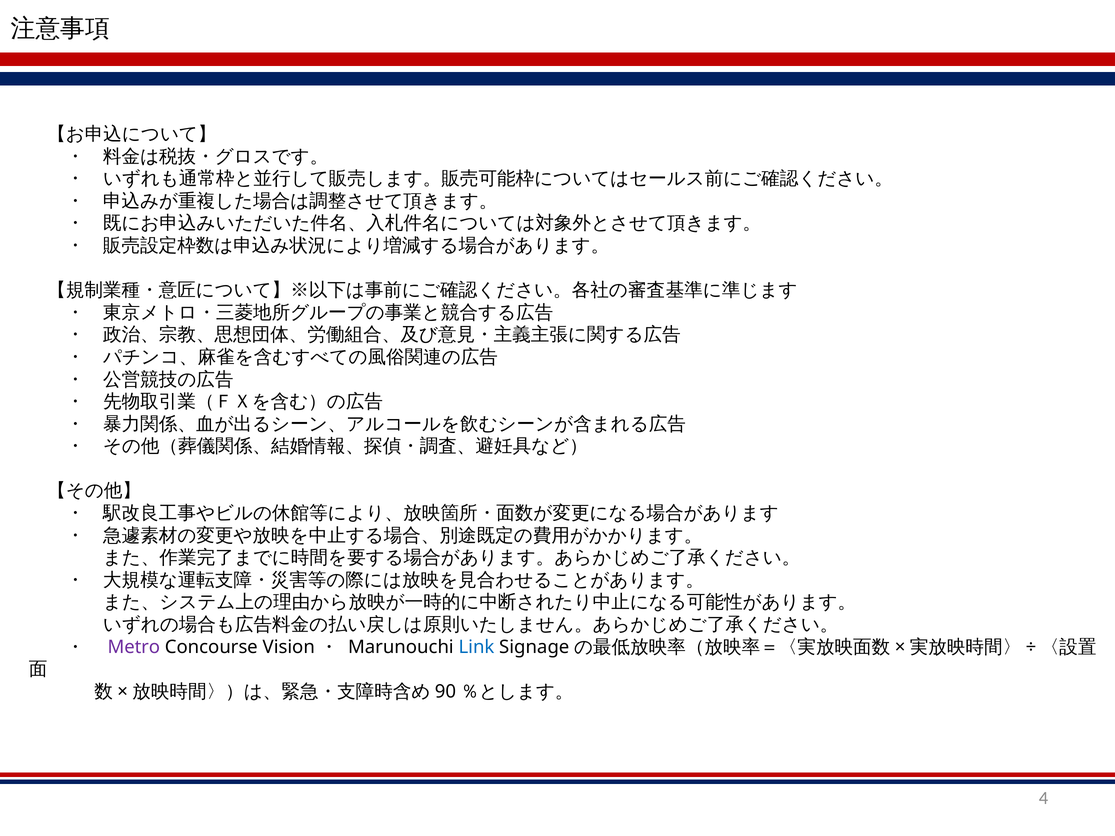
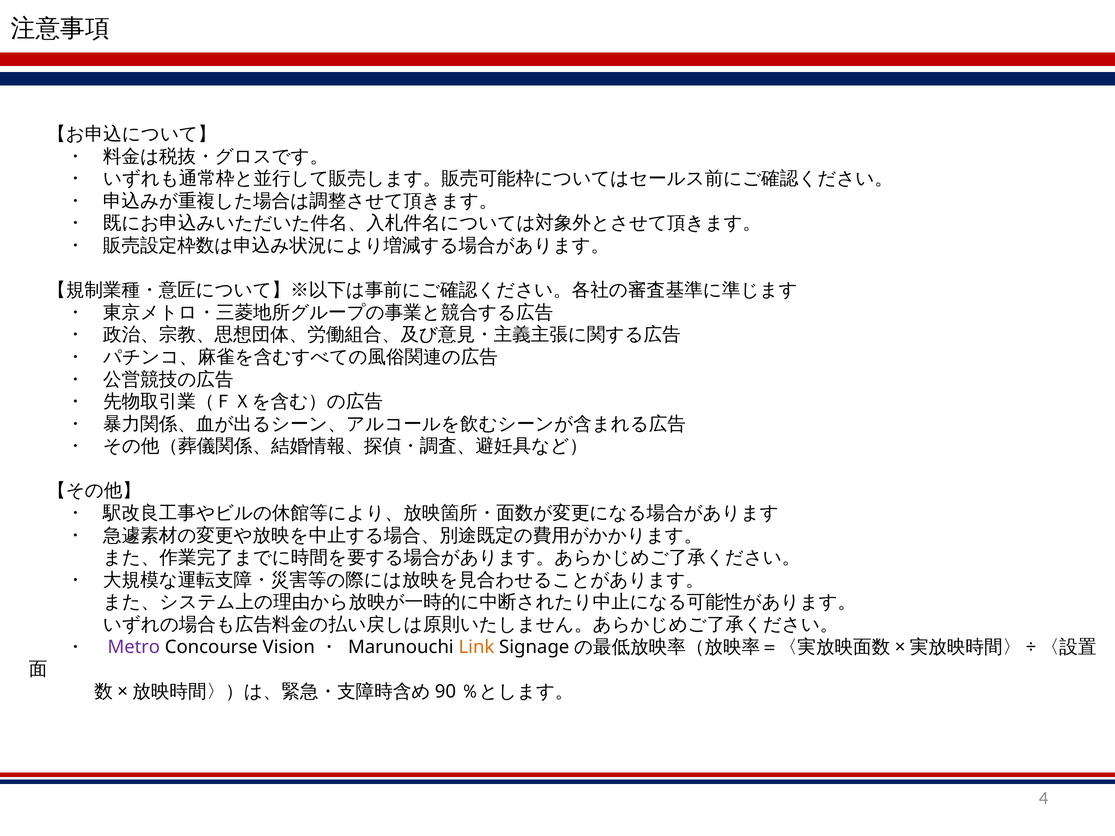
Link colour: blue -> orange (476, 647)
